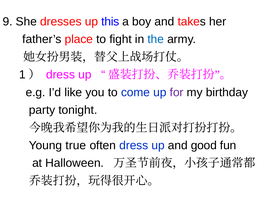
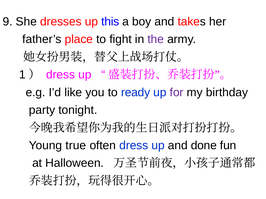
the colour: blue -> purple (156, 39)
come: come -> ready (136, 93)
good: good -> done (204, 146)
